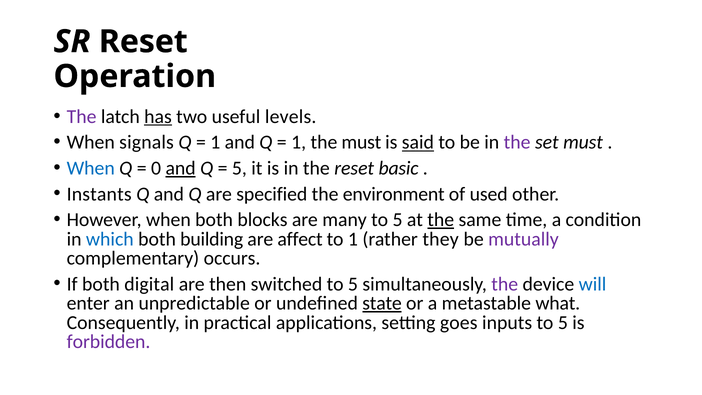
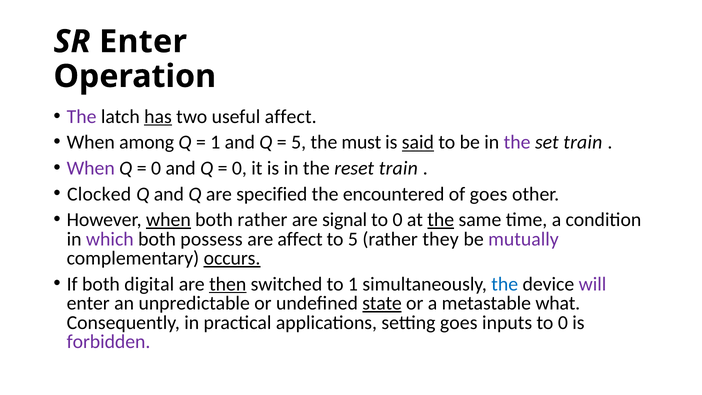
SR Reset: Reset -> Enter (143, 42)
useful levels: levels -> affect (291, 117)
signals: signals -> among (147, 142)
1: 1 -> 5 (299, 142)
set must: must -> train (583, 142)
When colour: blue -> purple (91, 168)
and underline: present -> none (181, 168)
5: 5 -> 0 (239, 168)
reset basic: basic -> train (398, 168)
Instants: Instants -> Clocked (99, 194)
environment: environment -> encountered (394, 194)
of used: used -> goes (489, 194)
when underline: none -> present (168, 220)
both blocks: blocks -> rather (262, 220)
many: many -> signal (345, 220)
5: 5 -> 0 (398, 220)
which colour: blue -> purple (110, 239)
building: building -> possess (212, 239)
to 1: 1 -> 5 (353, 239)
occurs underline: none -> present (232, 258)
then underline: none -> present (228, 284)
switched to 5: 5 -> 1 (353, 284)
the colour: purple -> blue (505, 284)
will colour: blue -> purple (593, 284)
inputs to 5: 5 -> 0 (563, 322)
